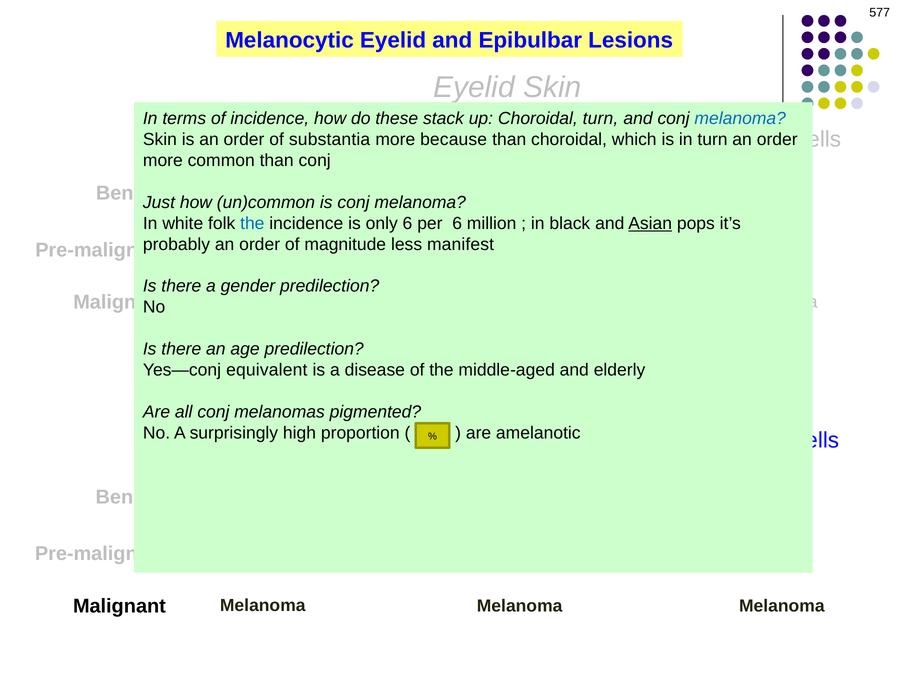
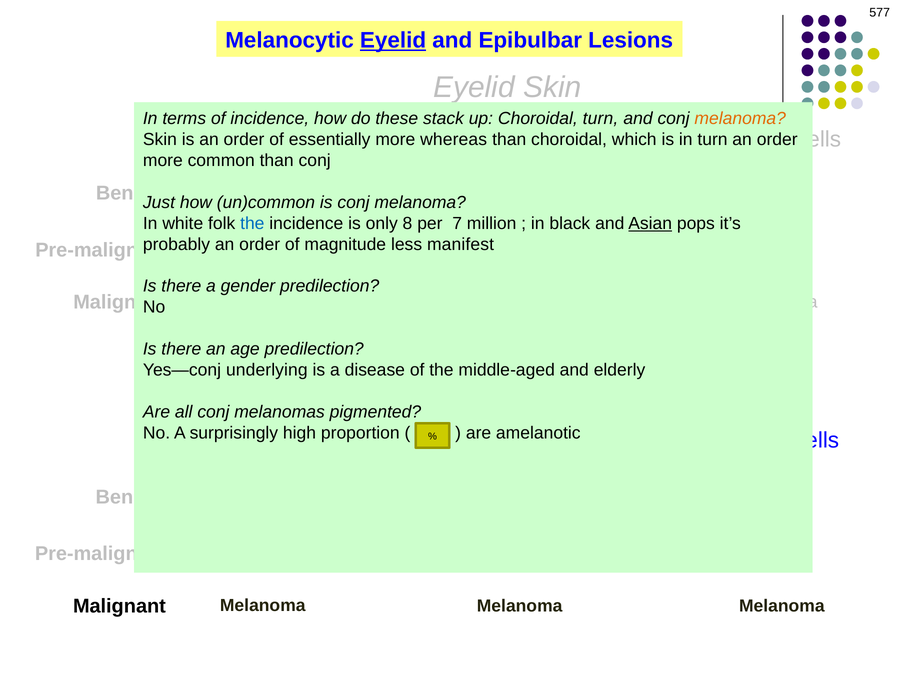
Eyelid underline: none -> present (393, 40)
melanoma colour: blue -> orange (740, 118)
substantia: substantia -> essentially (330, 139)
because: because -> whereas (454, 139)
only 6: 6 -> 8 (407, 223)
per 6: 6 -> 7 (457, 223)
equivalent: equivalent -> underlying (267, 370)
